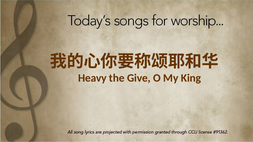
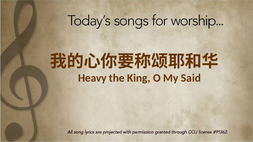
Give: Give -> King (139, 78)
King: King -> Said (191, 78)
